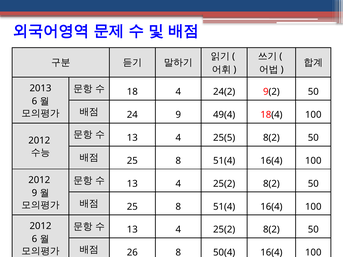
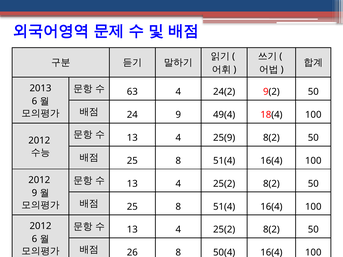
18: 18 -> 63 (132, 92)
25(5: 25(5 -> 25(9 (224, 138)
